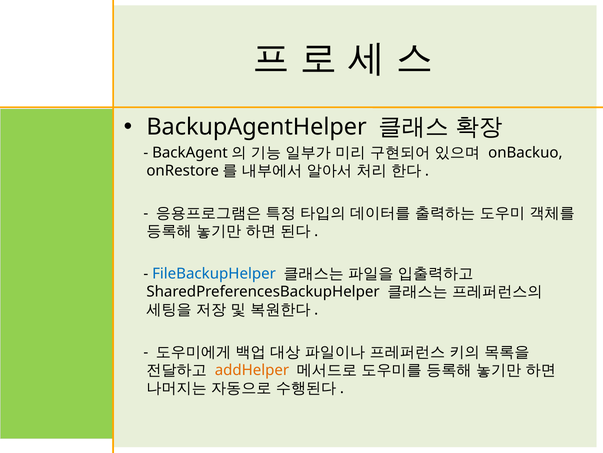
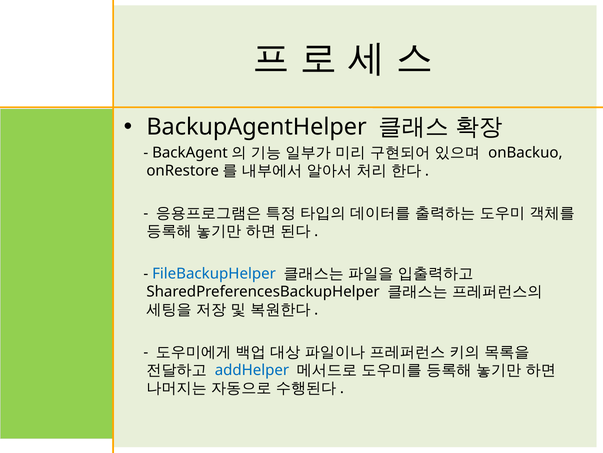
addHelper colour: orange -> blue (252, 370)
